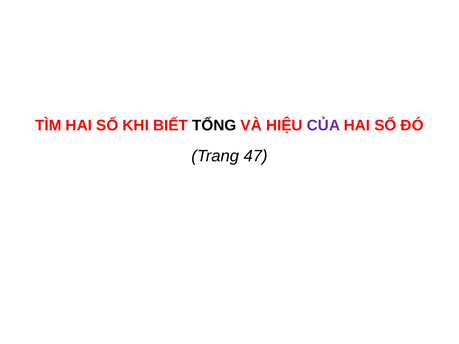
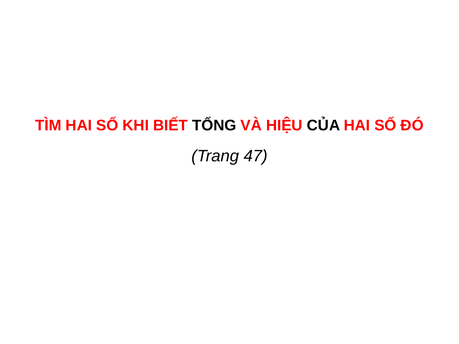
CỦA colour: purple -> black (324, 126)
